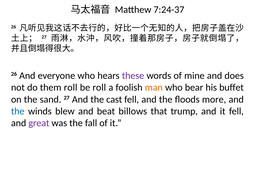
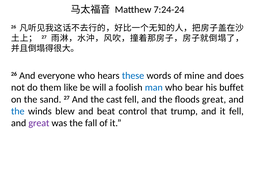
7:24-37: 7:24-37 -> 7:24-24 (169, 10)
these colour: purple -> blue (133, 76)
them roll: roll -> like (71, 88)
be roll: roll -> will (99, 88)
man colour: orange -> blue (154, 88)
floods more: more -> great (214, 99)
billows: billows -> control (133, 111)
